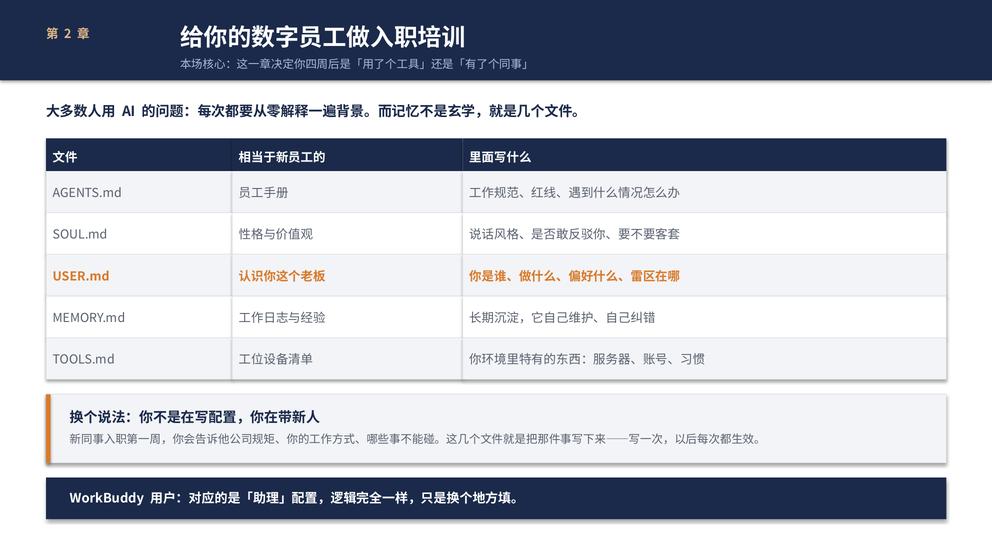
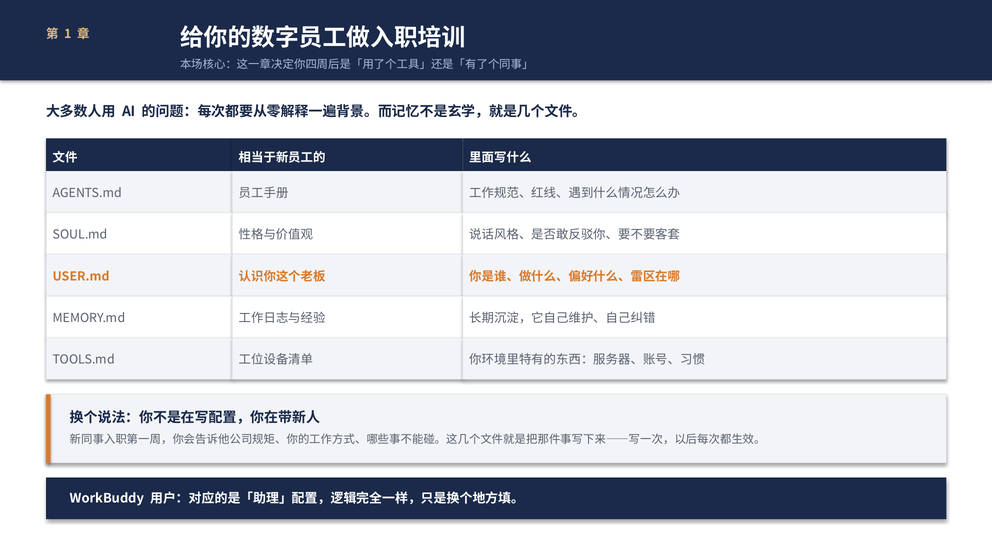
2: 2 -> 1 (68, 34)
